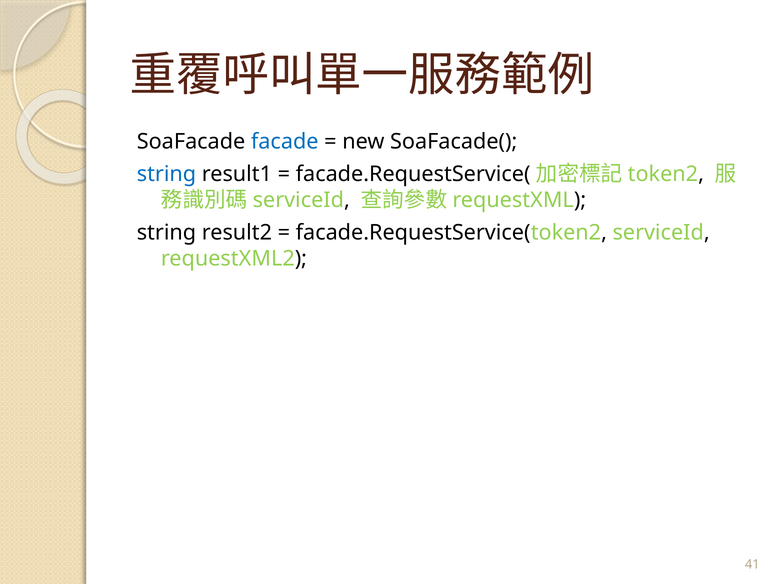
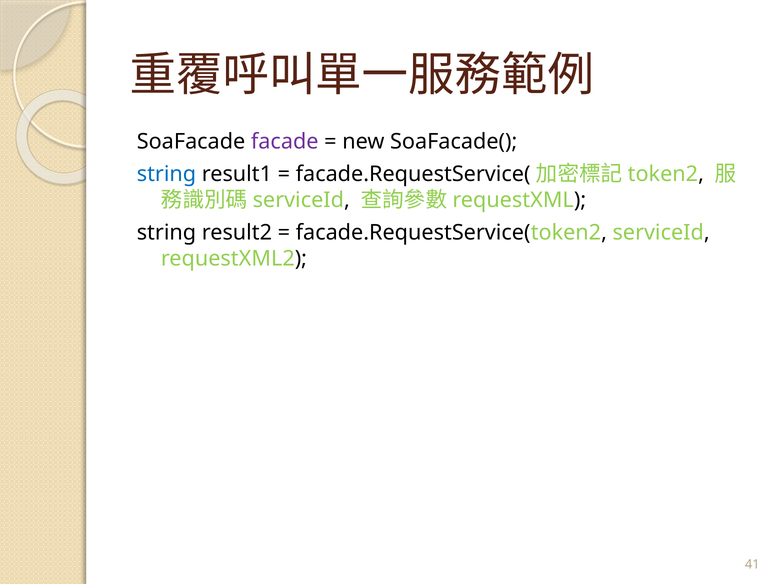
facade colour: blue -> purple (285, 142)
